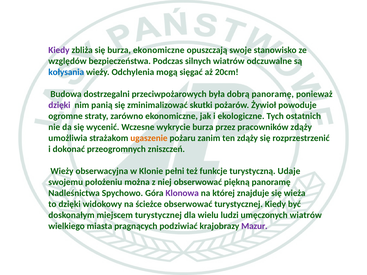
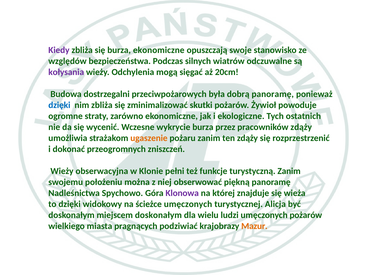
kołysania colour: blue -> purple (66, 72)
dzięki colour: purple -> blue (59, 105)
nim panią: panią -> zbliża (102, 105)
turystyczną Udaje: Udaje -> Zanim (289, 171)
ścieżce obserwować: obserwować -> umęczonych (188, 204)
turystycznej Kiedy: Kiedy -> Alicja (275, 204)
miejscem turystycznej: turystycznej -> doskonałym (158, 215)
umęczonych wiatrów: wiatrów -> pożarów (306, 215)
Mazur colour: purple -> orange (254, 226)
